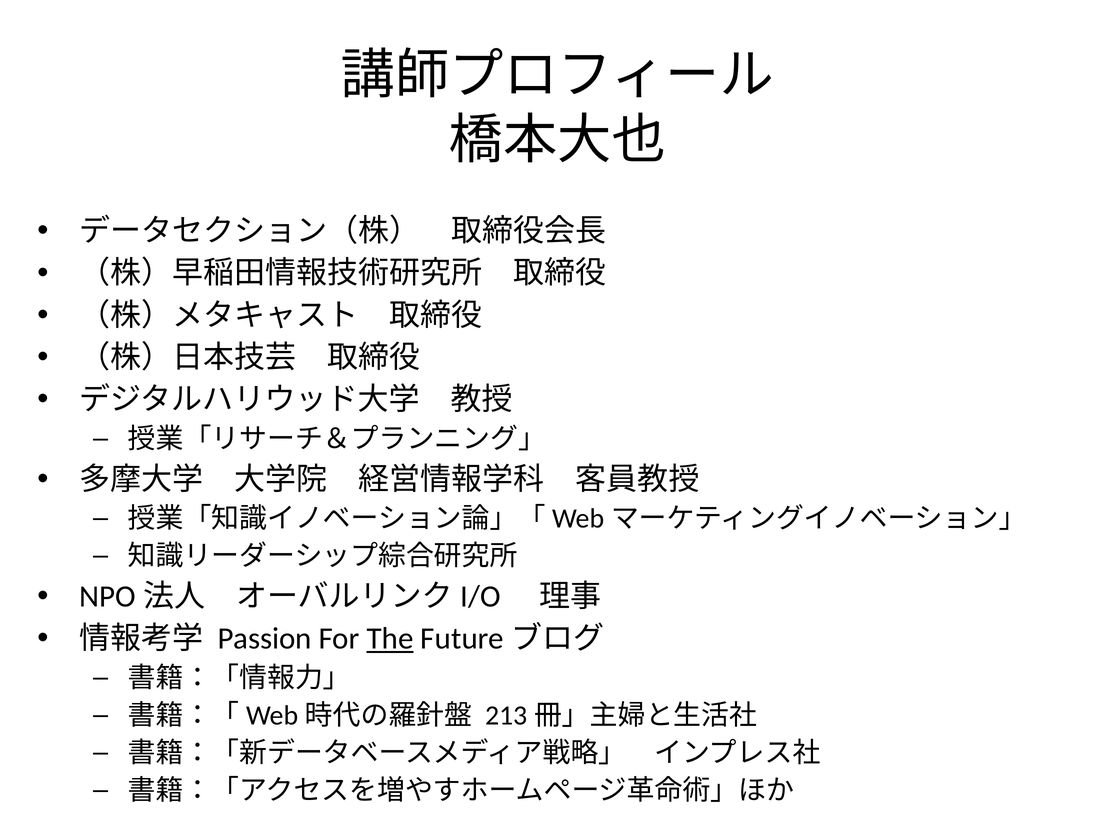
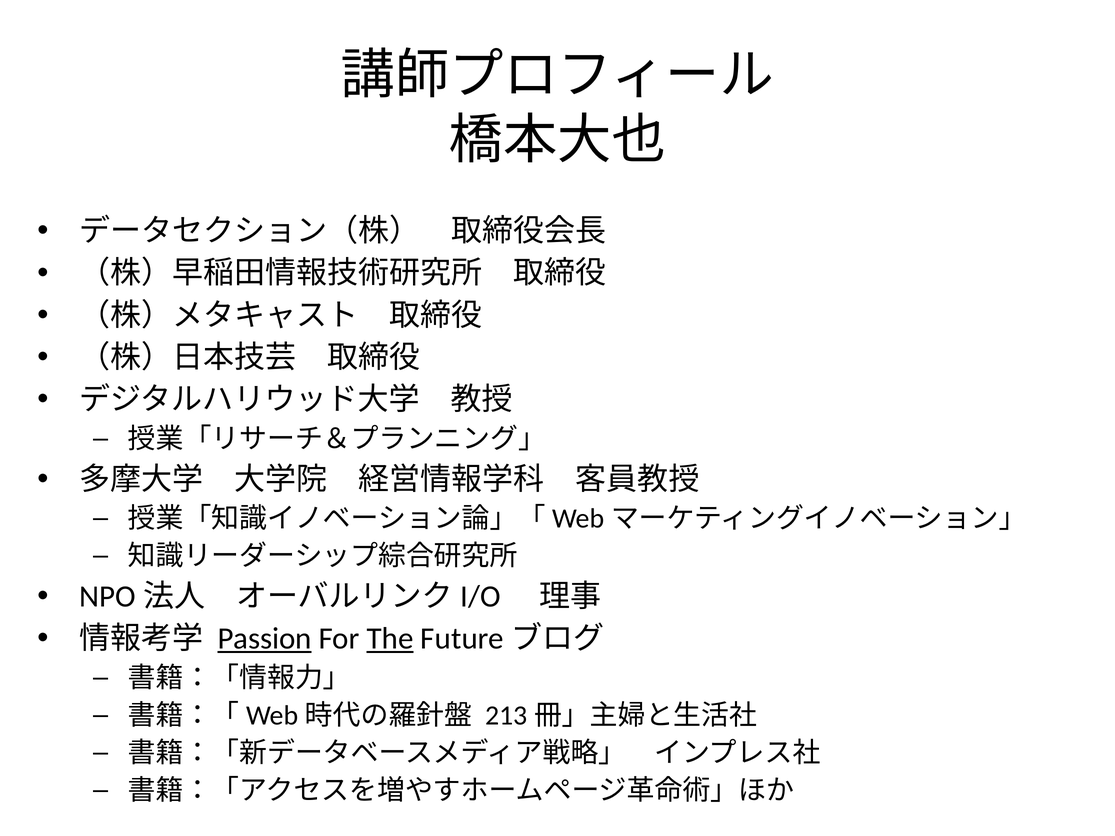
Passion underline: none -> present (265, 639)
